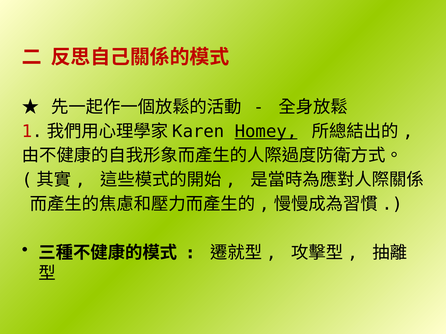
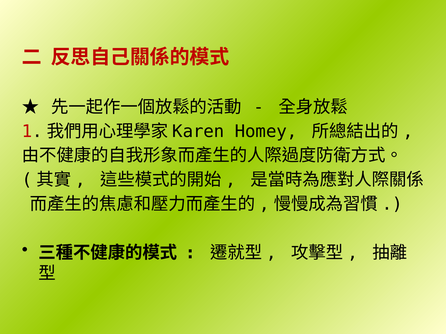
Homey underline: present -> none (266, 132)
